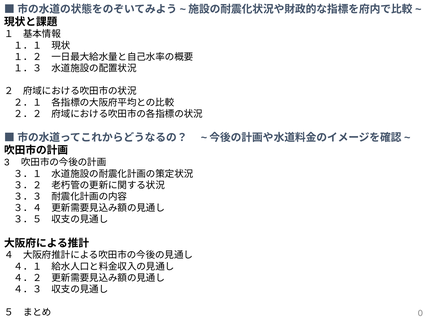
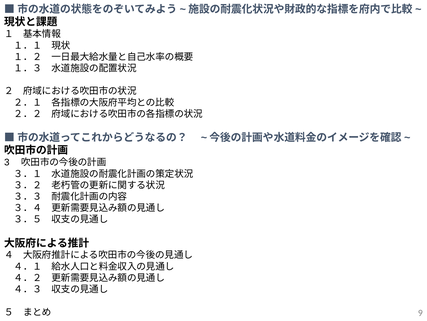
0: 0 -> 9 (420, 312)
